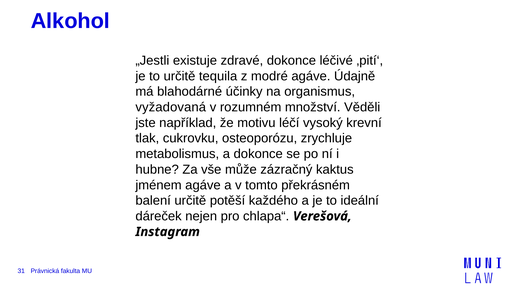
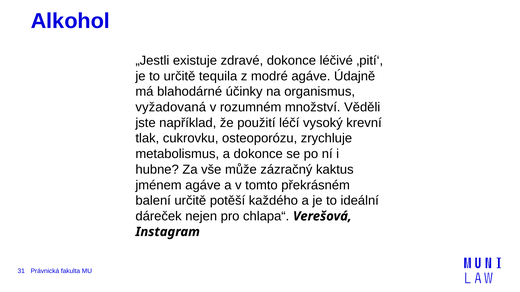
motivu: motivu -> použití (256, 123)
